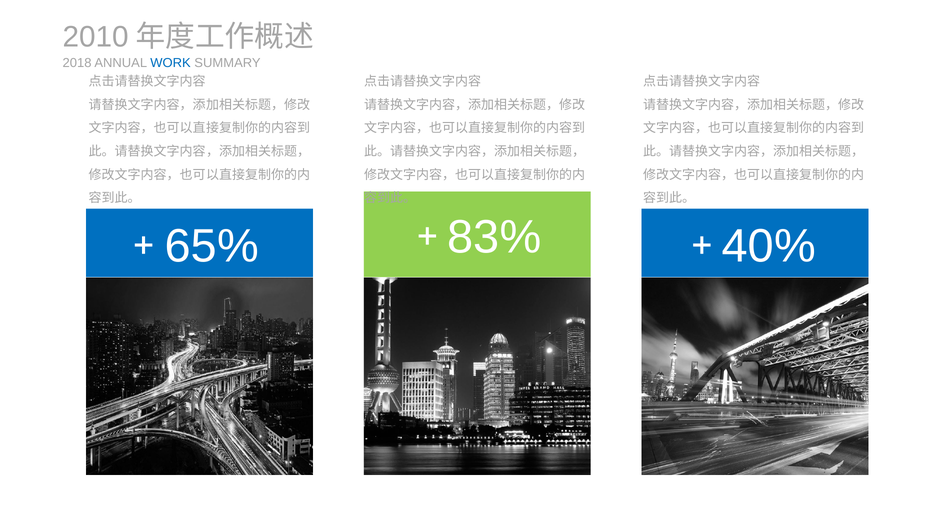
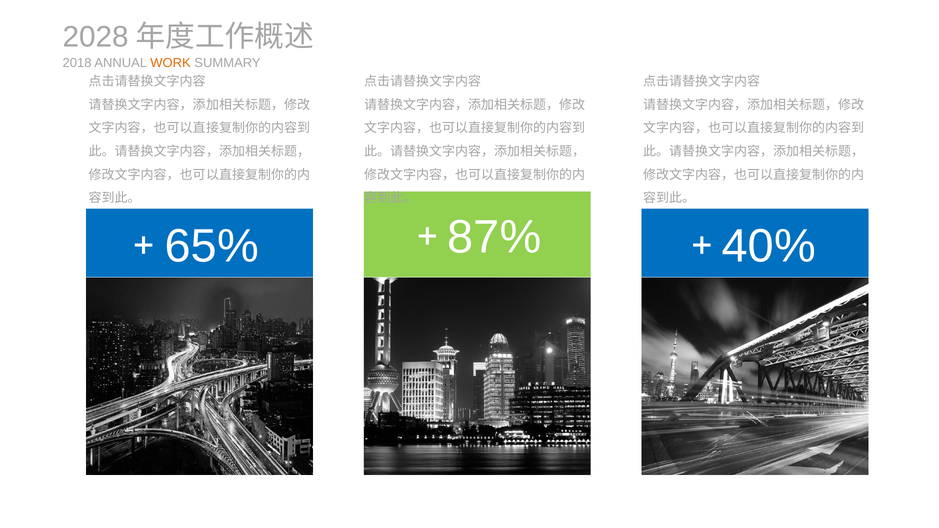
2010: 2010 -> 2028 (96, 37)
WORK colour: blue -> orange (171, 63)
83%: 83% -> 87% (494, 237)
